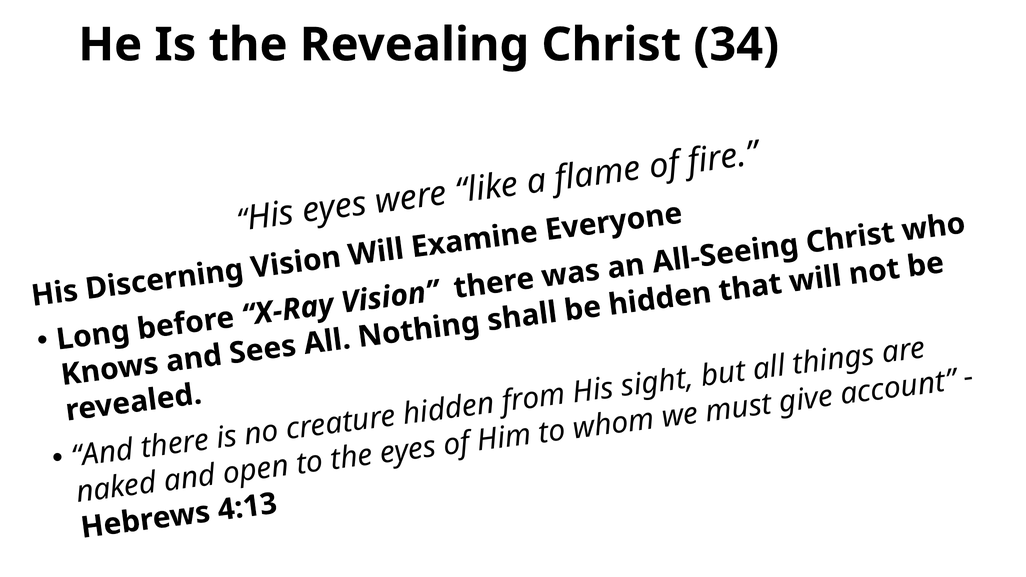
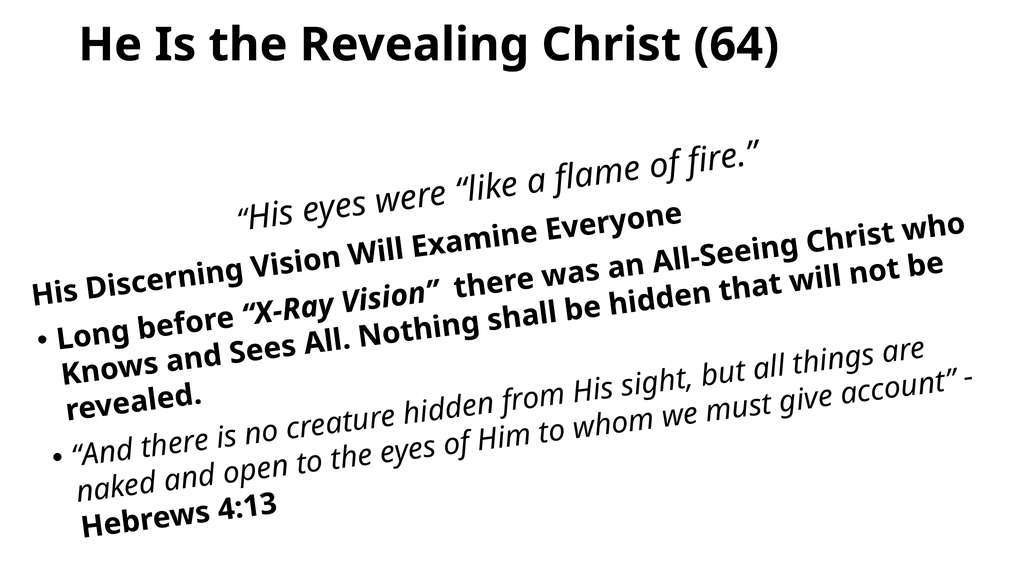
34: 34 -> 64 (736, 45)
